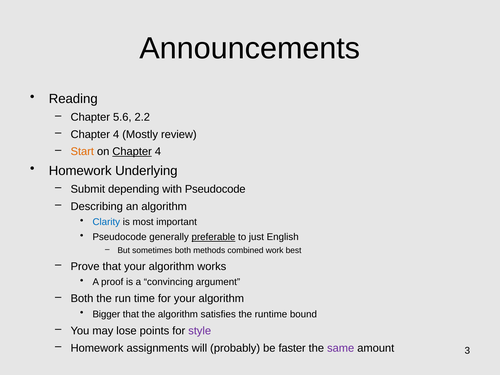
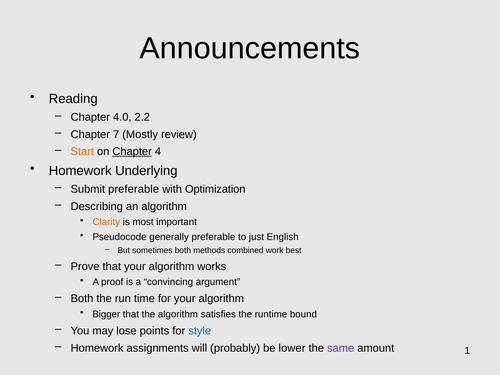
5.6: 5.6 -> 4.0 (122, 117)
4: 4 -> 7 (116, 134)
Submit depending: depending -> preferable (134, 189)
with Pseudocode: Pseudocode -> Optimization (215, 189)
Clarity colour: blue -> orange (106, 222)
preferable underline: present -> none (213, 237)
style colour: purple -> blue (200, 331)
faster: faster -> lower (292, 348)
3: 3 -> 1 (467, 351)
